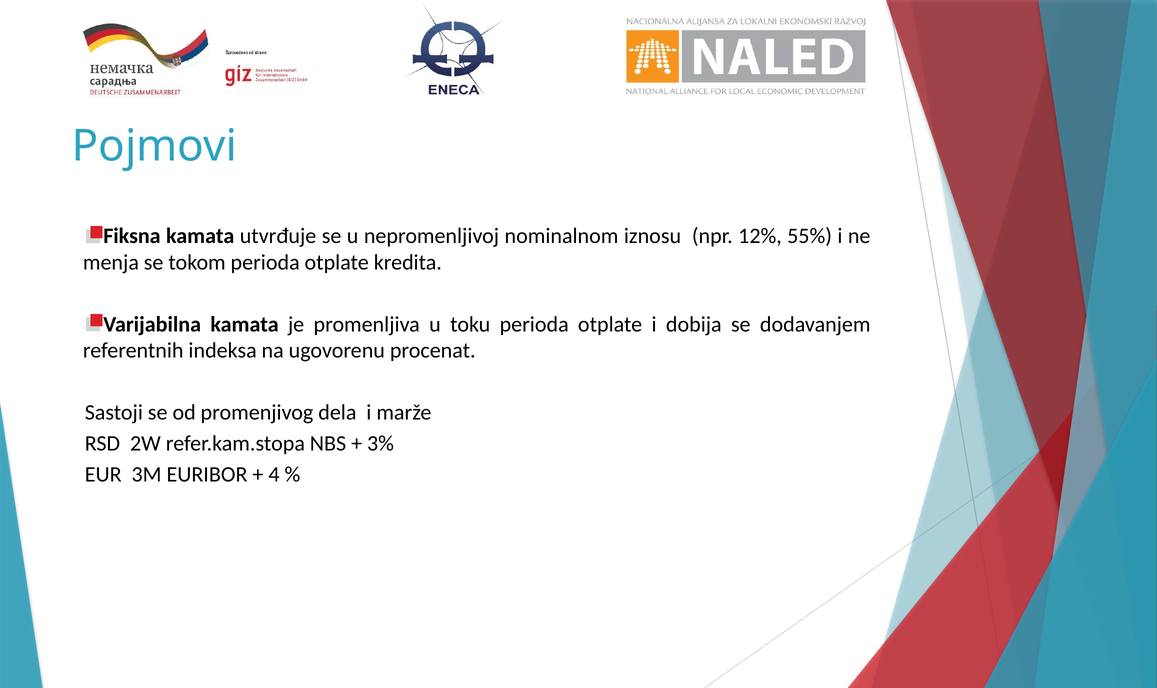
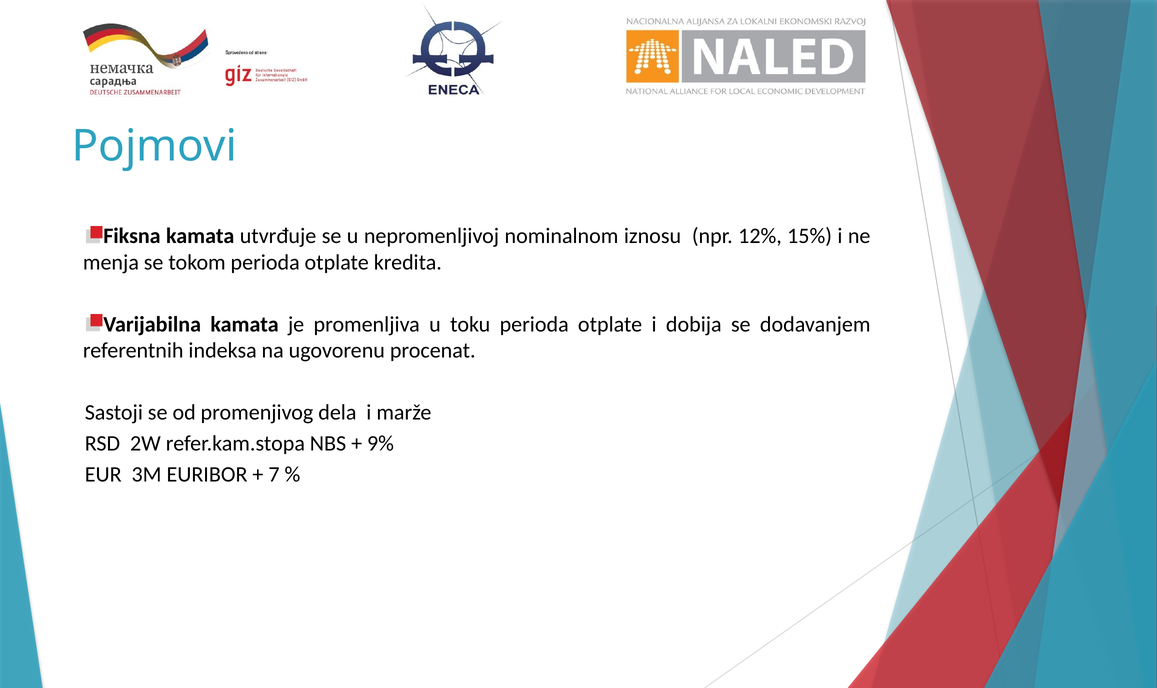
55%: 55% -> 15% (810, 236)
3%: 3% -> 9% (380, 443)
4: 4 -> 7 (274, 474)
